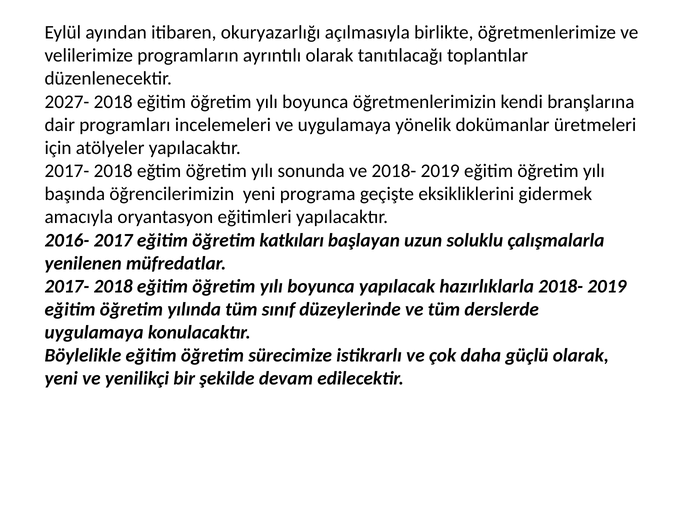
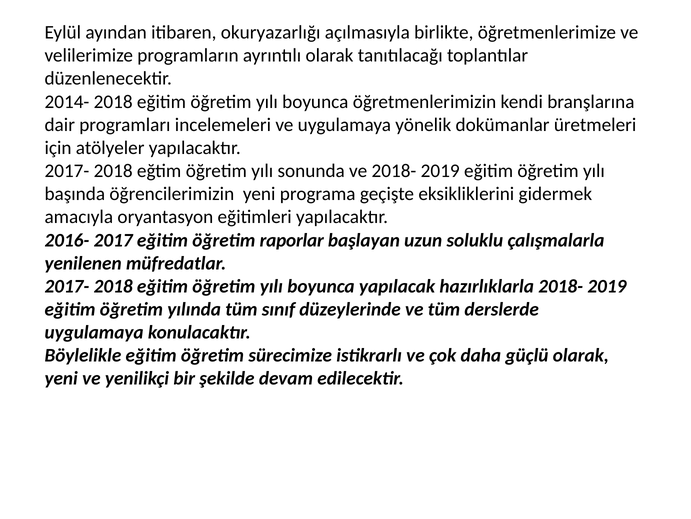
2027-: 2027- -> 2014- (67, 102)
katkıları: katkıları -> raporlar (292, 240)
